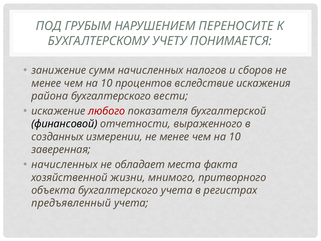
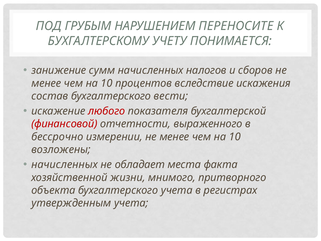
района: района -> состав (50, 96)
финансовой colour: black -> red (64, 124)
созданных: созданных -> бессрочно (57, 137)
заверенная: заверенная -> возложены (61, 149)
предъявленный: предъявленный -> утвержденным (71, 203)
